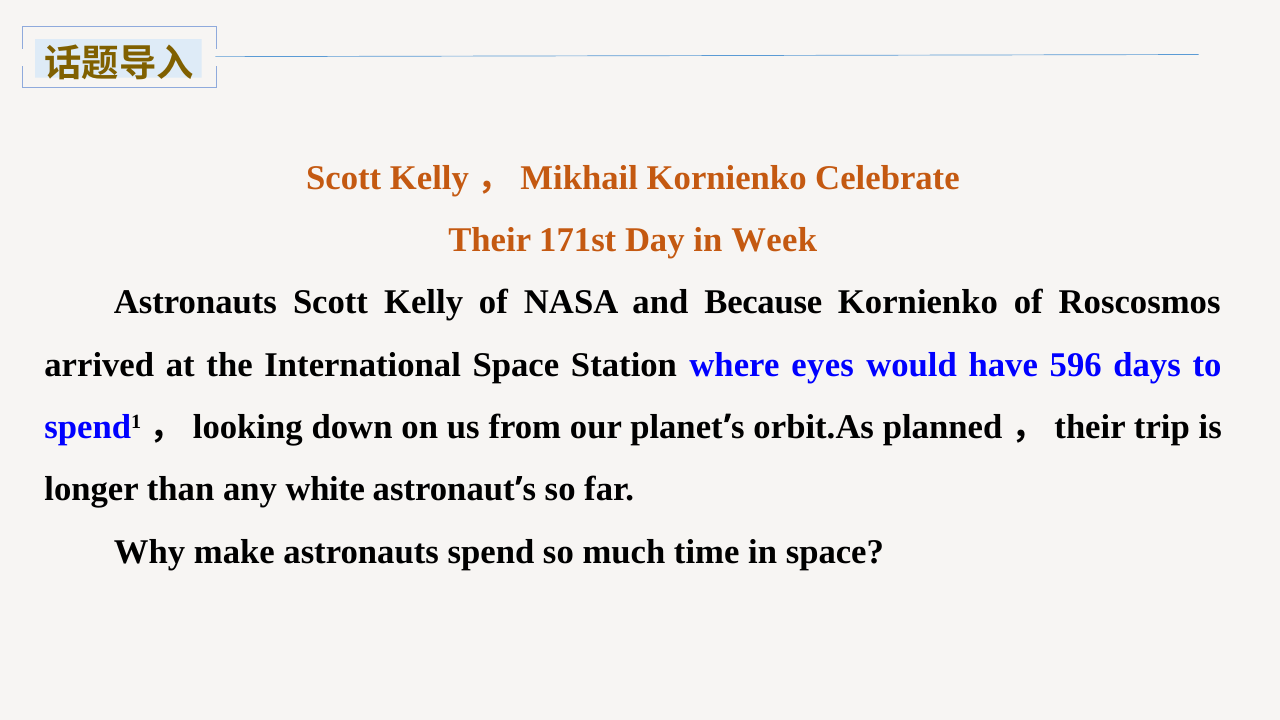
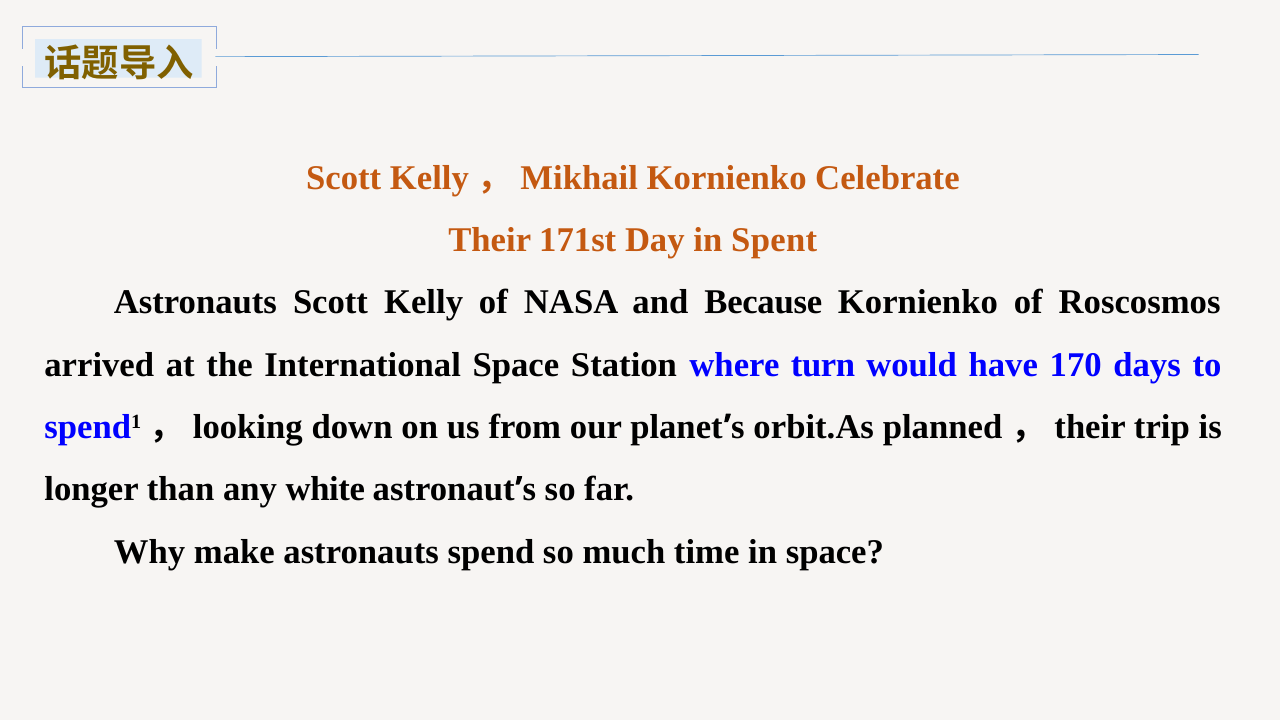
Week: Week -> Spent (774, 240)
eyes: eyes -> turn (823, 365)
596: 596 -> 170 (1076, 365)
